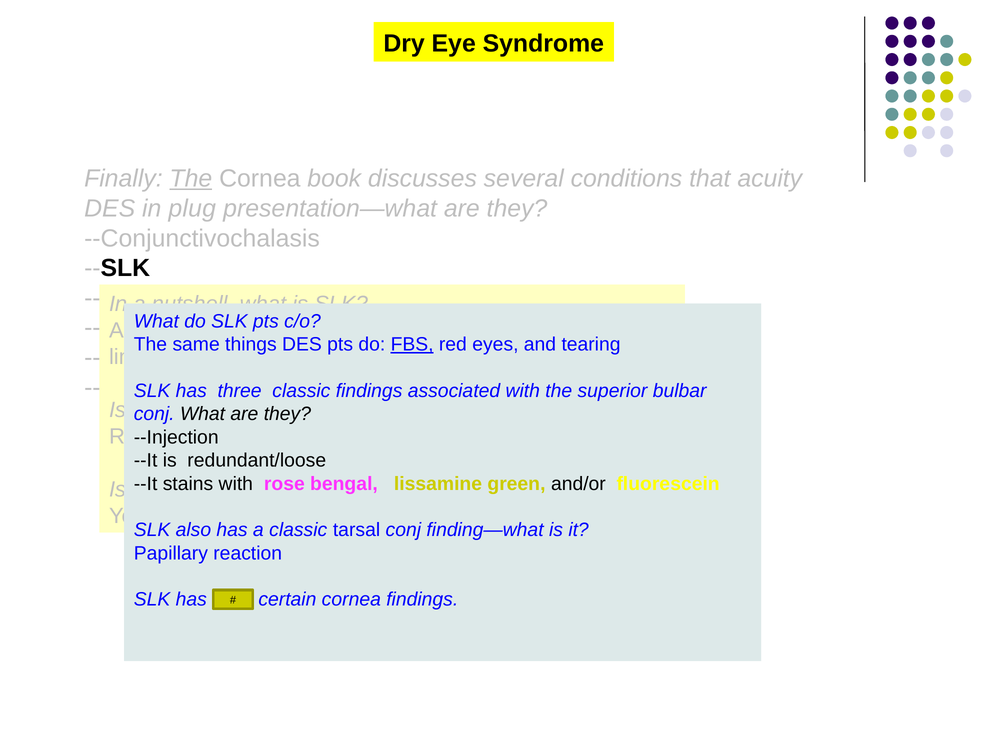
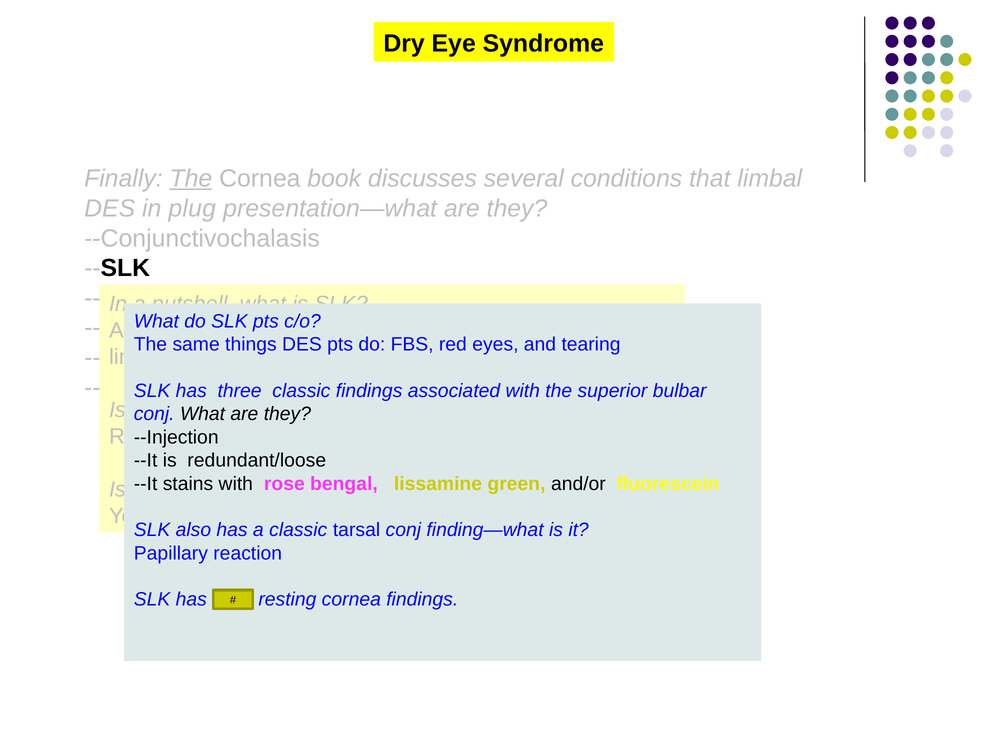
that acuity: acuity -> limbal (770, 179)
FBS underline: present -> none (412, 344)
certain: certain -> resting (287, 599)
